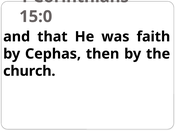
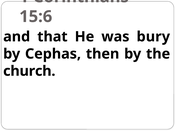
15:0: 15:0 -> 15:6 (36, 17)
faith: faith -> bury (153, 37)
